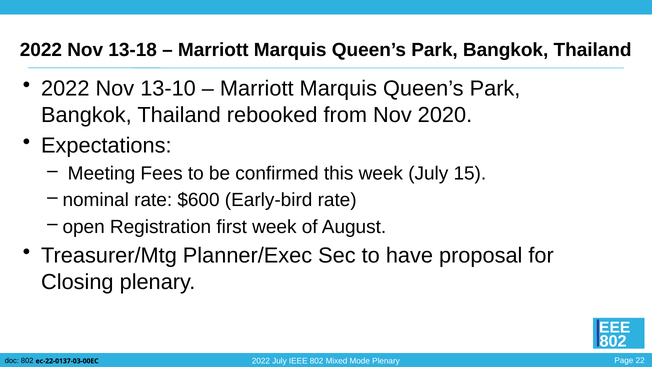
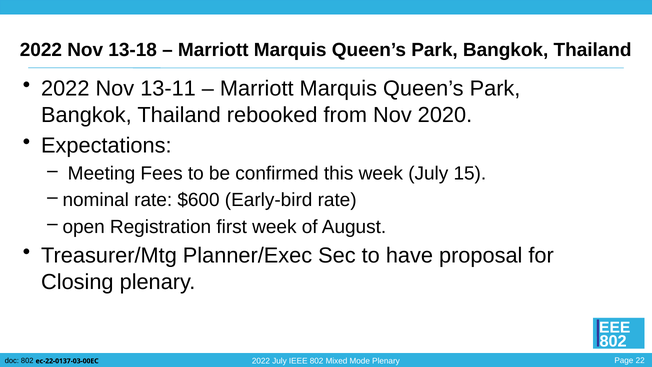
13-10: 13-10 -> 13-11 (168, 89)
